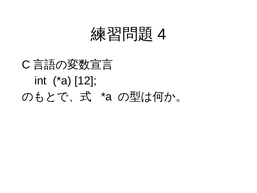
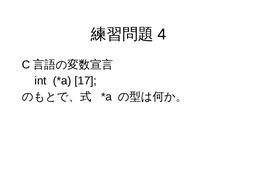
12: 12 -> 17 (86, 81)
